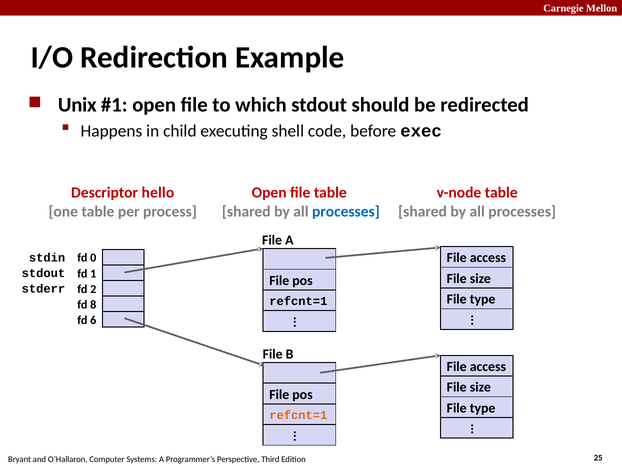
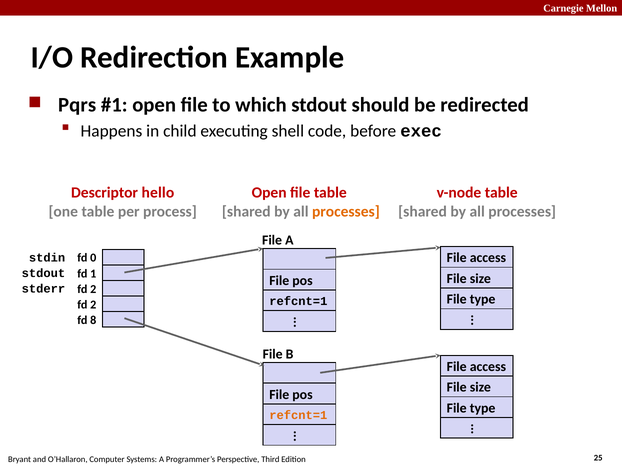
Unix: Unix -> Pqrs (77, 105)
processes colour: blue -> orange (346, 212)
8: 8 -> 2 (93, 305)
6: 6 -> 8 (93, 320)
